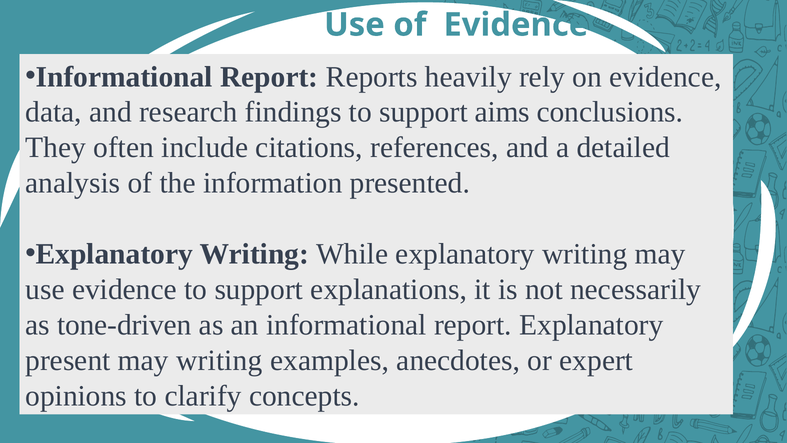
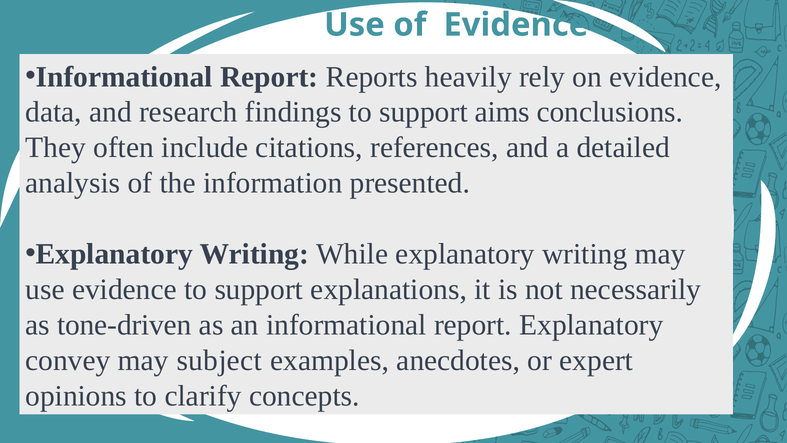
present: present -> convey (68, 360)
may writing: writing -> subject (219, 360)
